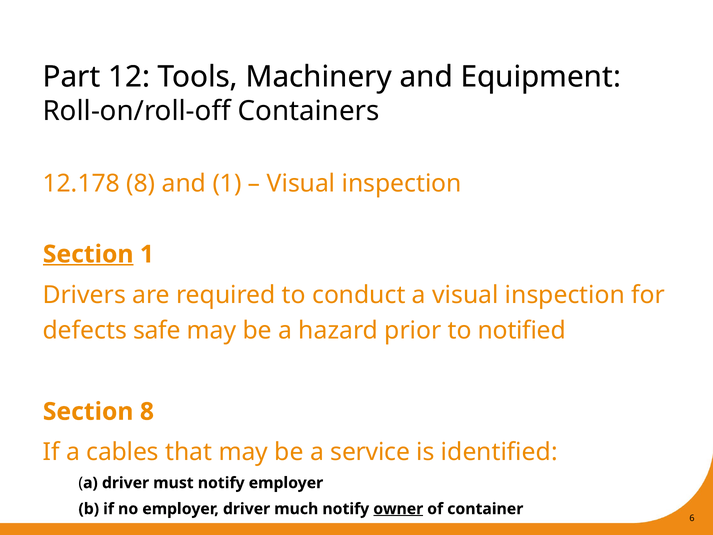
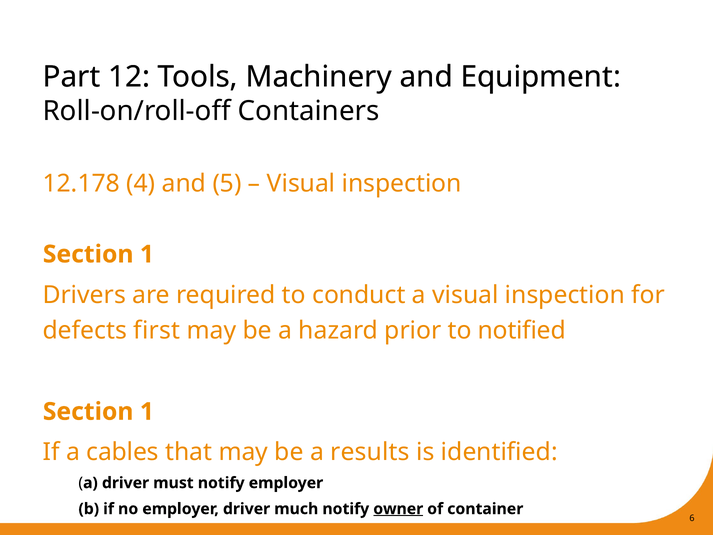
12.178 8: 8 -> 4 (141, 183)
and 1: 1 -> 5 (227, 183)
Section underline: present -> none (88, 254)
safe: safe -> first (157, 330)
8: 8 -> 1 (147, 411)
service: service -> results (370, 452)
